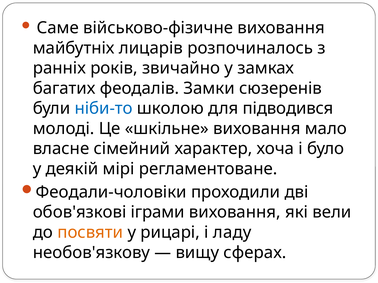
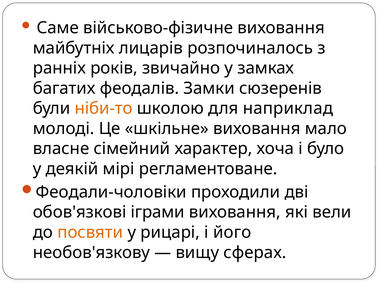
ніби-то colour: blue -> orange (104, 109)
підводився: підводився -> наприклад (288, 109)
ладу: ладу -> його (232, 233)
